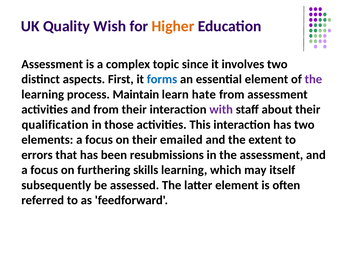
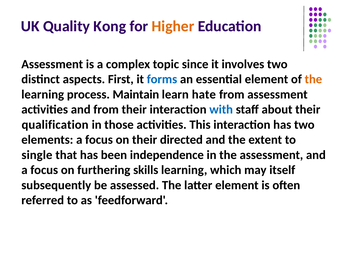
Wish: Wish -> Kong (110, 26)
the colour: purple -> orange (313, 79)
with colour: purple -> blue (221, 109)
emailed: emailed -> directed (181, 140)
errors: errors -> single (37, 155)
resubmissions: resubmissions -> independence (167, 155)
